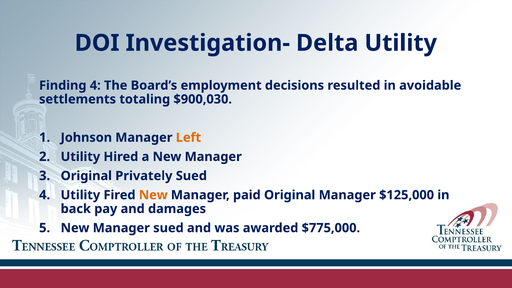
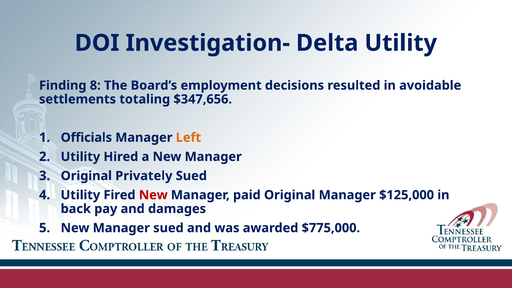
Finding 4: 4 -> 8 (95, 85)
$900,030: $900,030 -> $347,656 (203, 99)
Johnson: Johnson -> Officials (86, 138)
New colour: orange -> red (153, 195)
